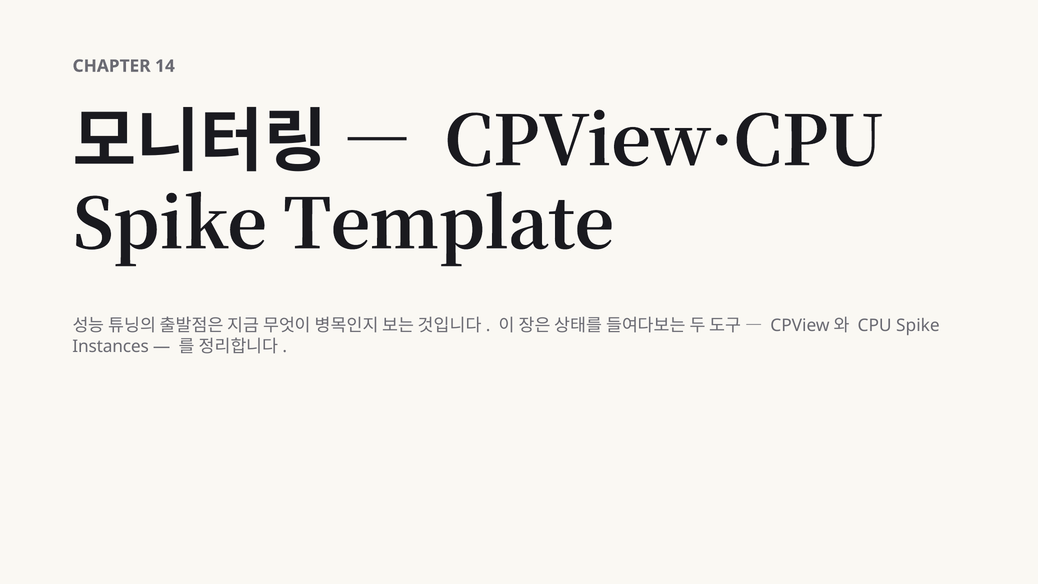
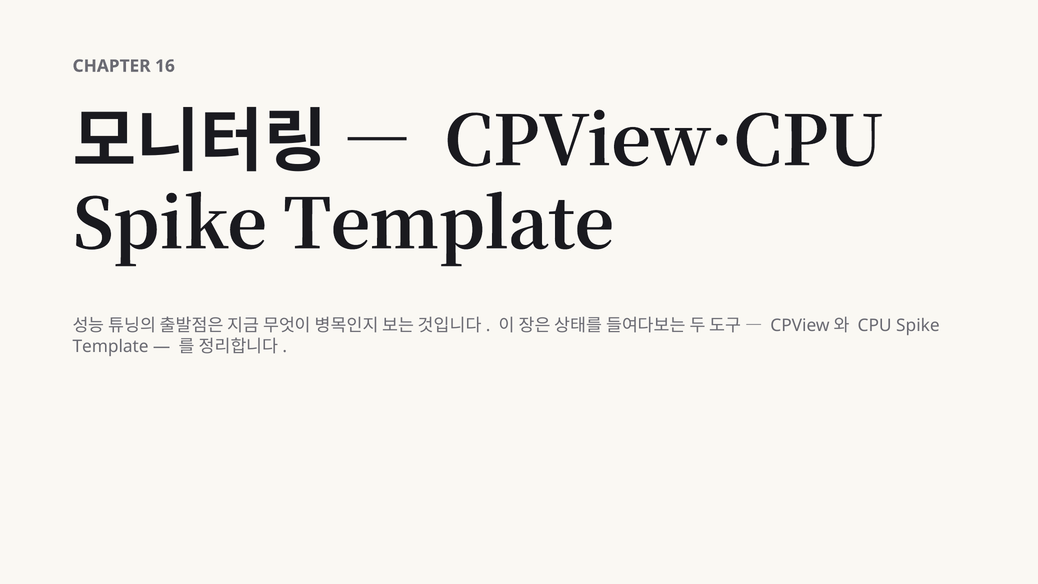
14: 14 -> 16 (165, 66)
Instances: Instances -> Template (111, 346)
